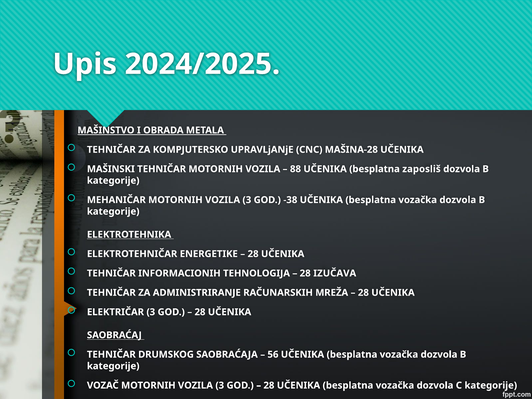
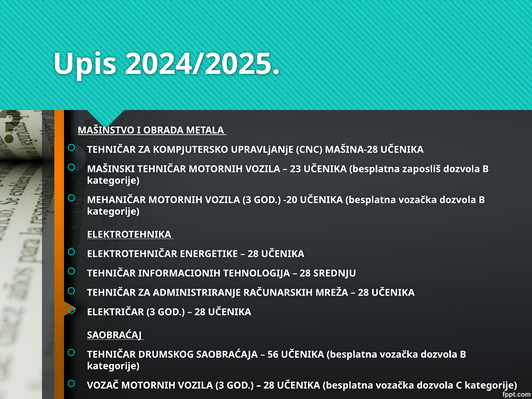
88: 88 -> 23 (295, 169)
-38: -38 -> -20 (290, 200)
IZUČAVA: IZUČAVA -> SREDNJU (335, 273)
